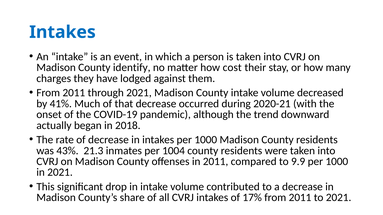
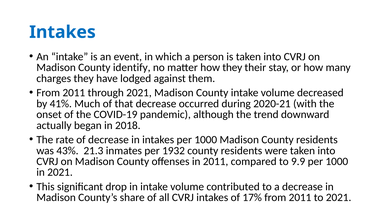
how cost: cost -> they (232, 68)
1004: 1004 -> 1932 (174, 151)
